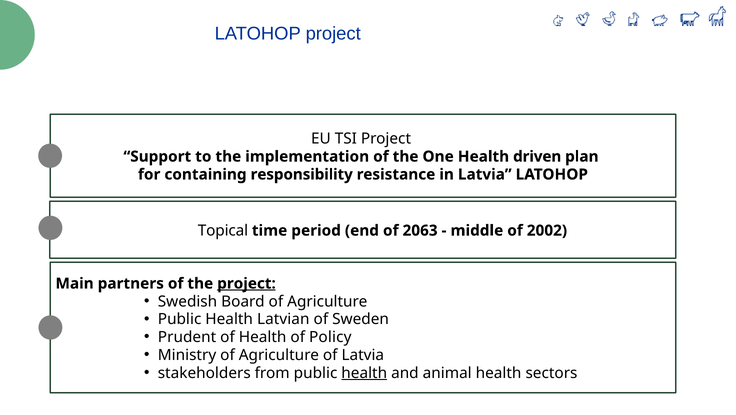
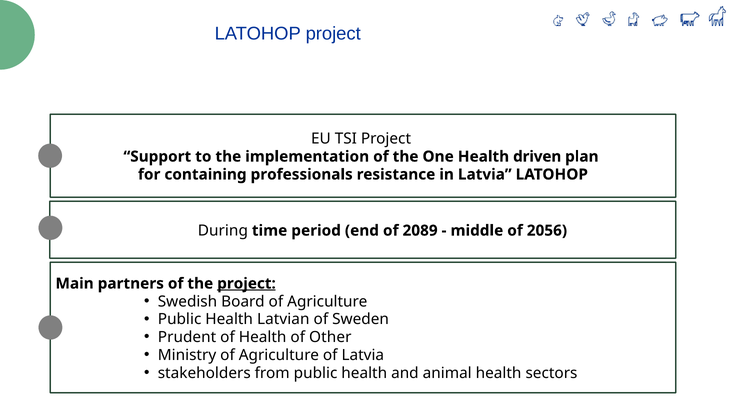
responsibility: responsibility -> professionals (302, 174)
Topical: Topical -> During (223, 230)
2063: 2063 -> 2089 (420, 230)
2002: 2002 -> 2056 (547, 230)
Policy: Policy -> Other (330, 337)
health underline: present -> none (364, 373)
